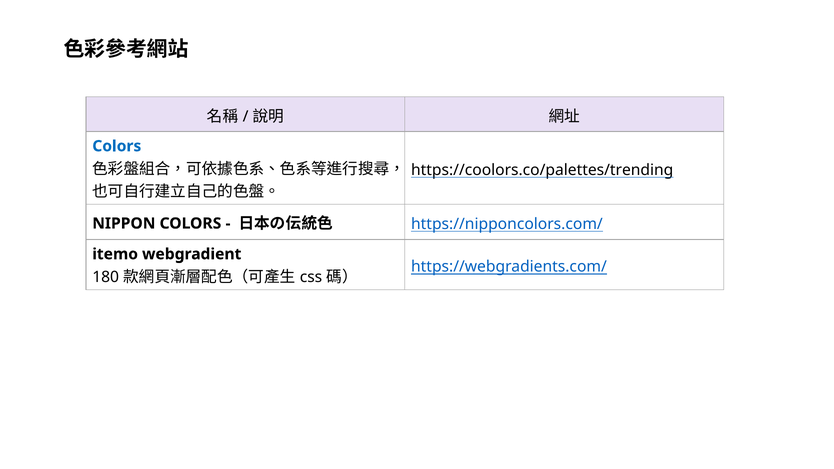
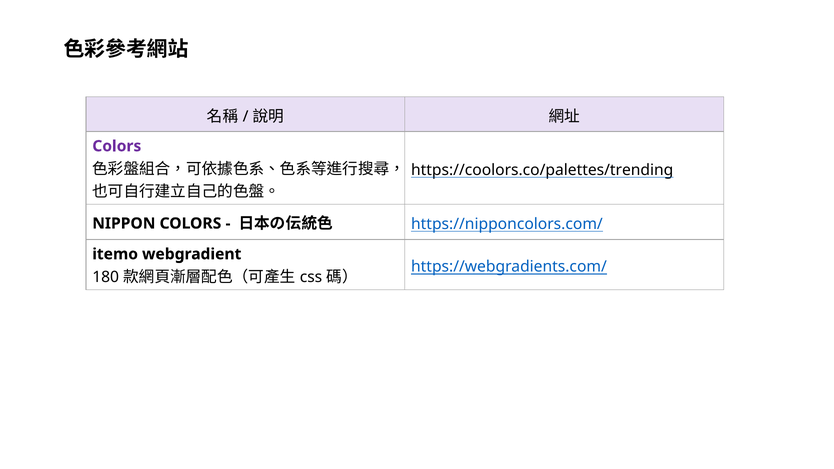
Colors colour: blue -> purple (117, 146)
